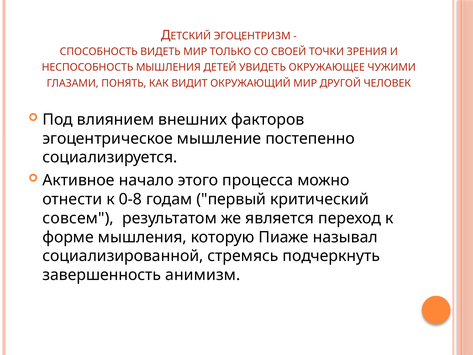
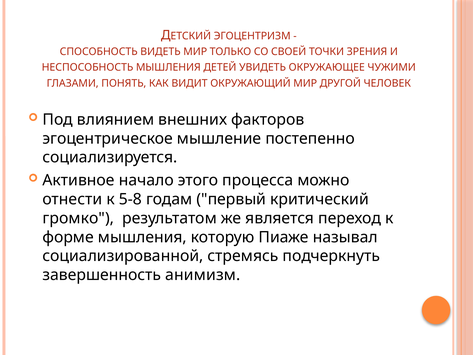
0-8: 0-8 -> 5-8 (130, 199)
совсем: совсем -> громко (78, 218)
